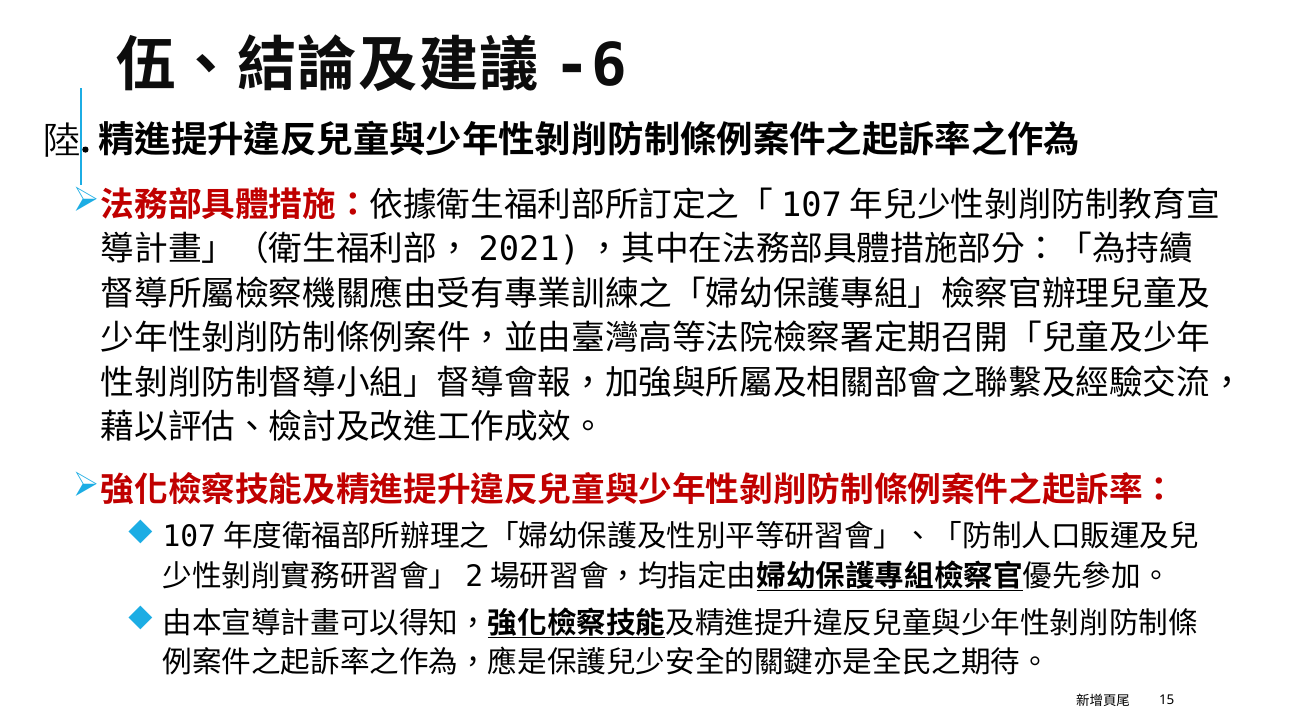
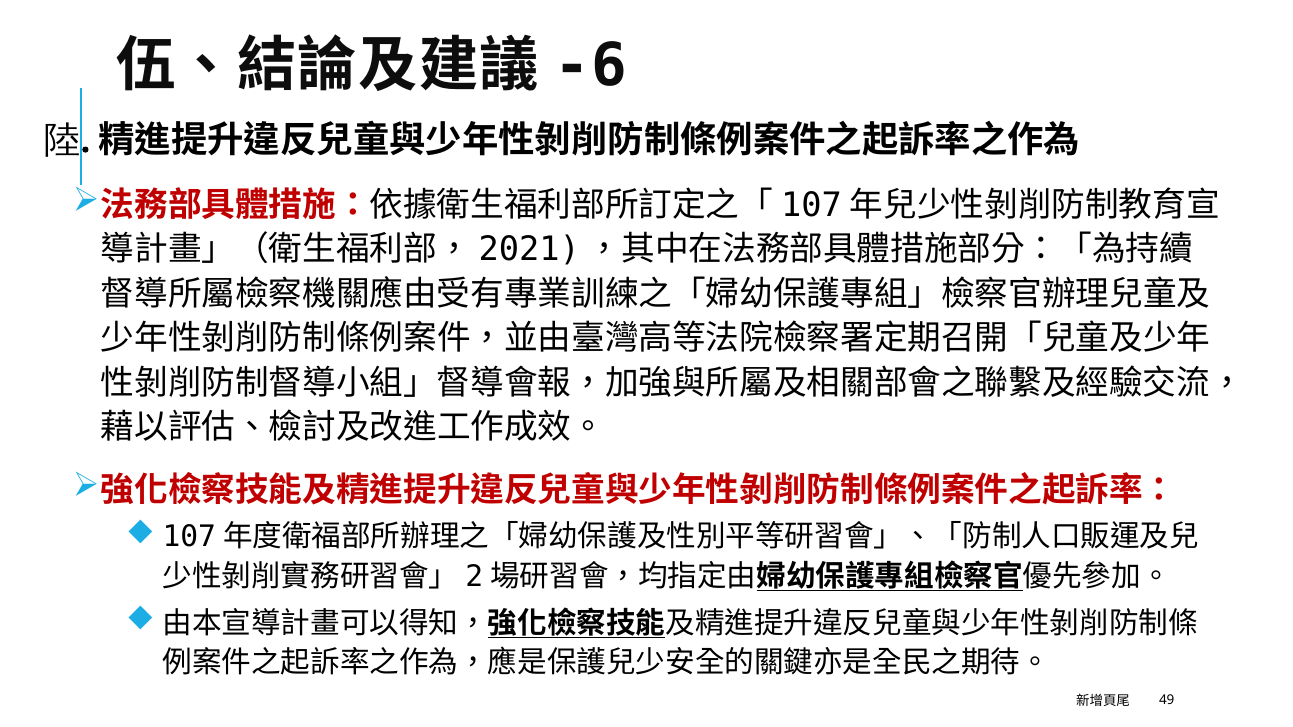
15: 15 -> 49 (1167, 701)
